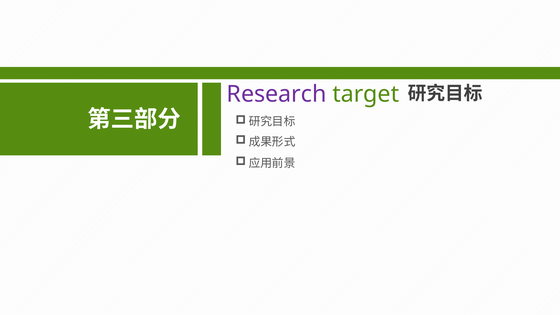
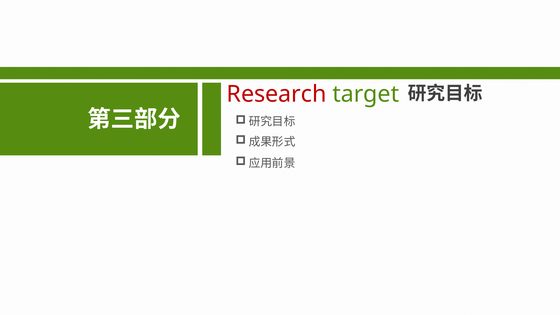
Research colour: purple -> red (276, 94)
